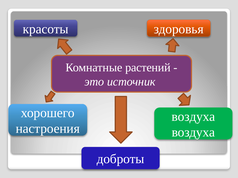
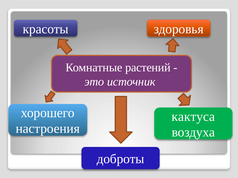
воздуха: воздуха -> кактуса (193, 117)
